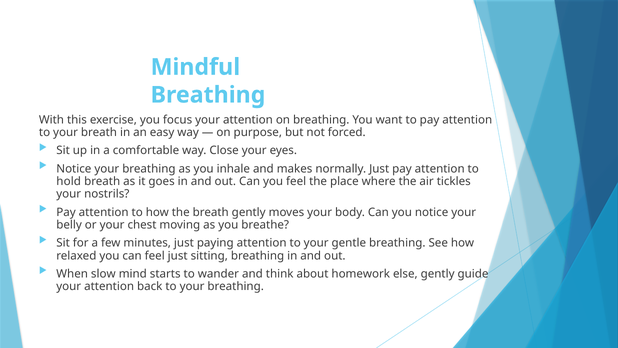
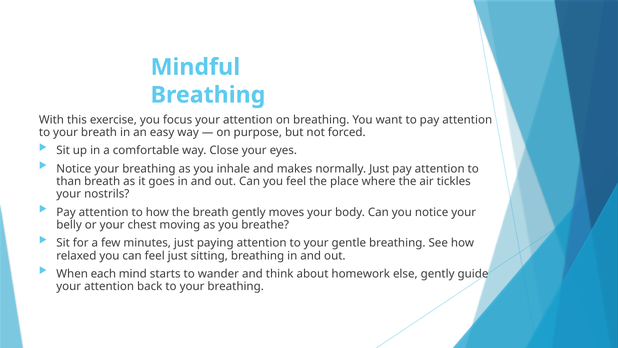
hold: hold -> than (69, 181)
slow: slow -> each (103, 274)
